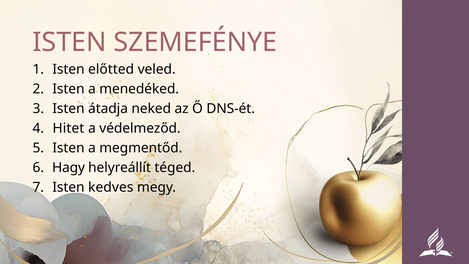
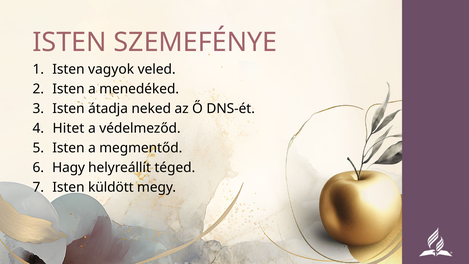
előtted: előtted -> vagyok (111, 69)
kedves: kedves -> küldött (111, 187)
